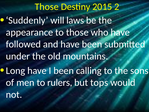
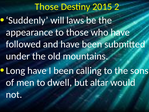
rulers: rulers -> dwell (60, 82)
tops: tops -> altar (99, 82)
